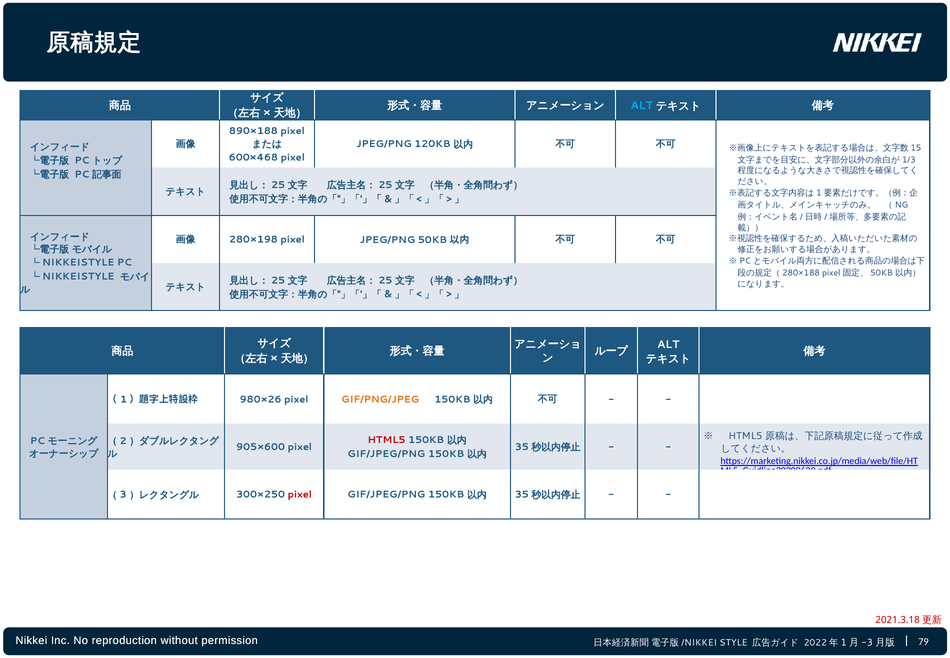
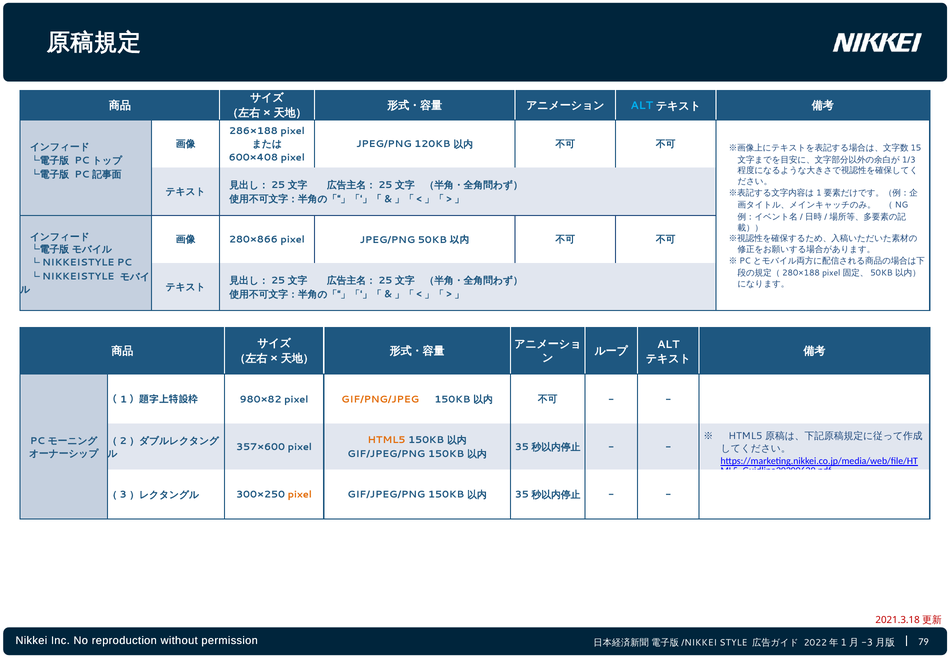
890×188: 890×188 -> 286×188 (253, 131)
600×468: 600×468 -> 600×408 (253, 157)
280×198: 280×198 -> 280×866 (253, 240)
980×26: 980×26 -> 980×82 (261, 399)
HTML5 colour: red -> orange (387, 440)
905×600: 905×600 -> 357×600 (261, 447)
pixel colour: red -> orange (300, 494)
